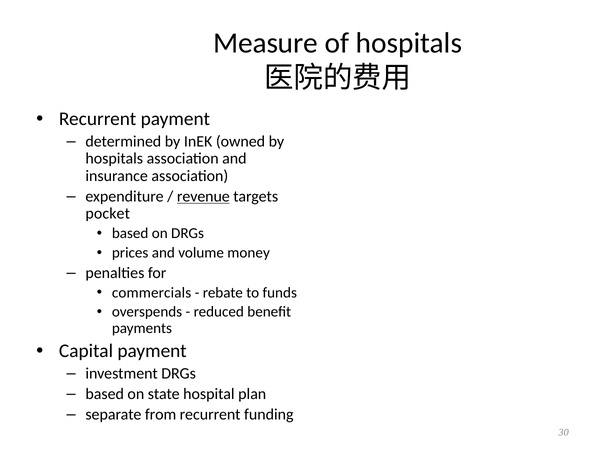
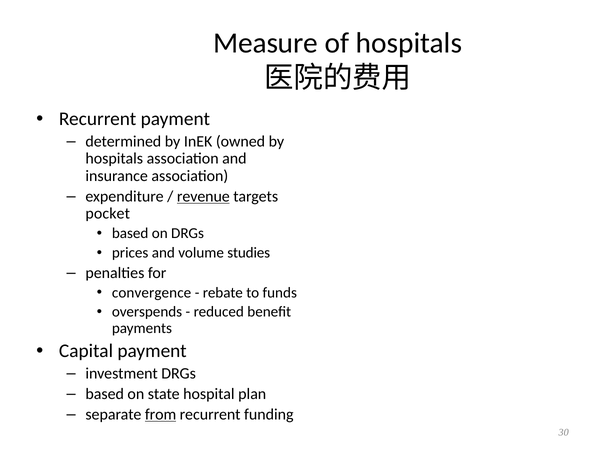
money: money -> studies (249, 253)
commercials: commercials -> convergence (152, 293)
from underline: none -> present (161, 415)
